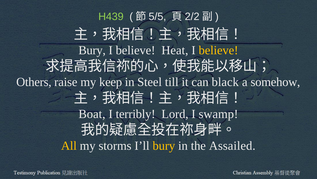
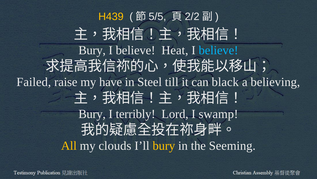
H439 colour: light green -> yellow (111, 17)
believe colour: yellow -> light blue (218, 50)
Others: Others -> Failed (34, 82)
keep: keep -> have (111, 82)
somehow: somehow -> believing (275, 82)
Boat: Boat -> Bury (92, 113)
storms: storms -> clouds (115, 145)
Assailed: Assailed -> Seeming (232, 145)
